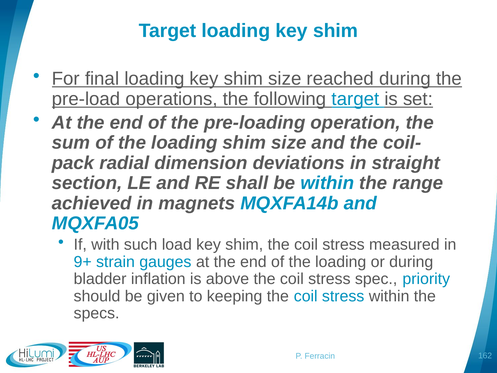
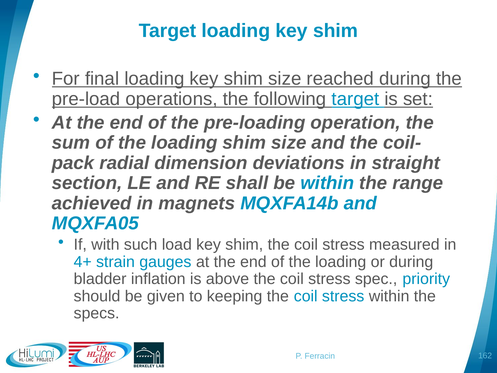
9+: 9+ -> 4+ (83, 262)
